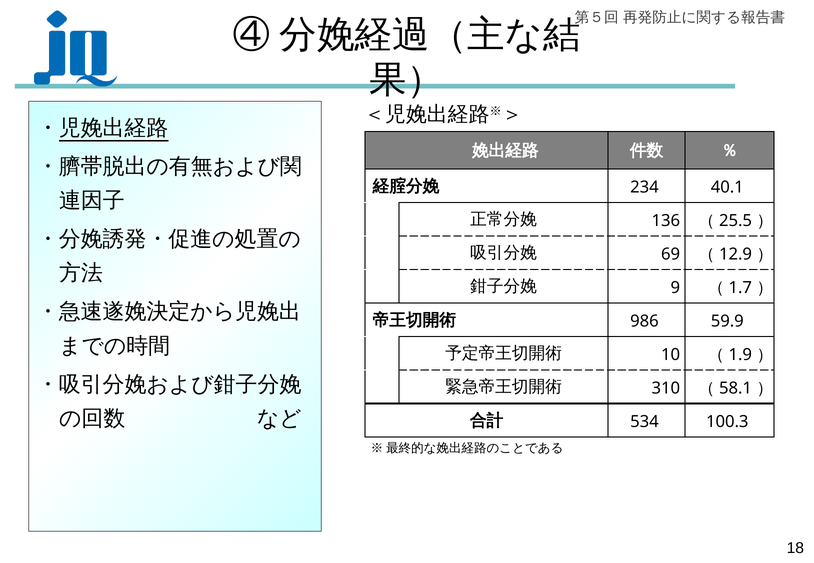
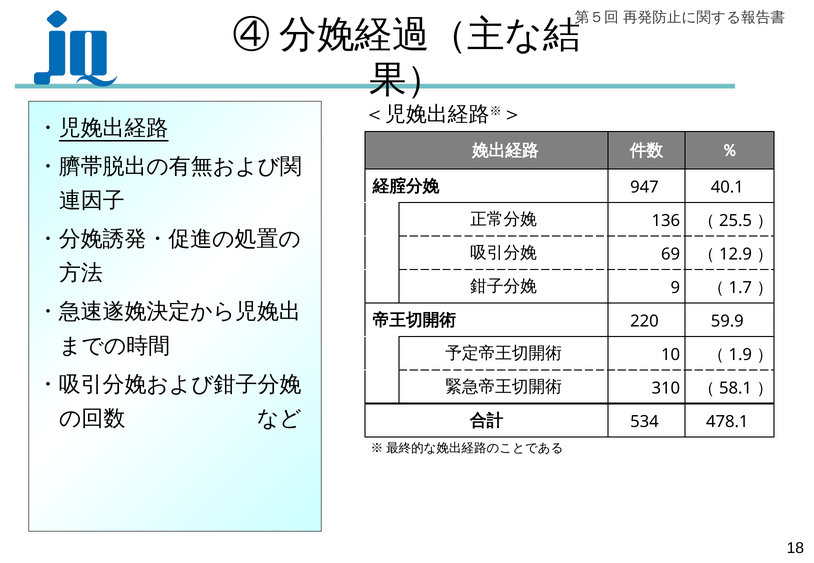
234: 234 -> 947 (644, 187)
986: 986 -> 220 (644, 322)
100.3: 100.3 -> 478.1 (727, 422)
